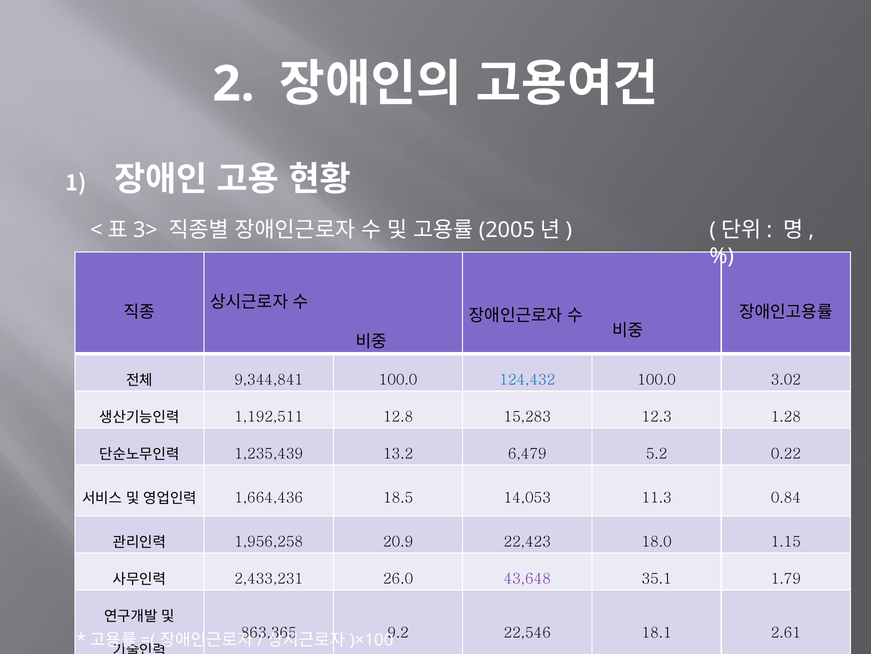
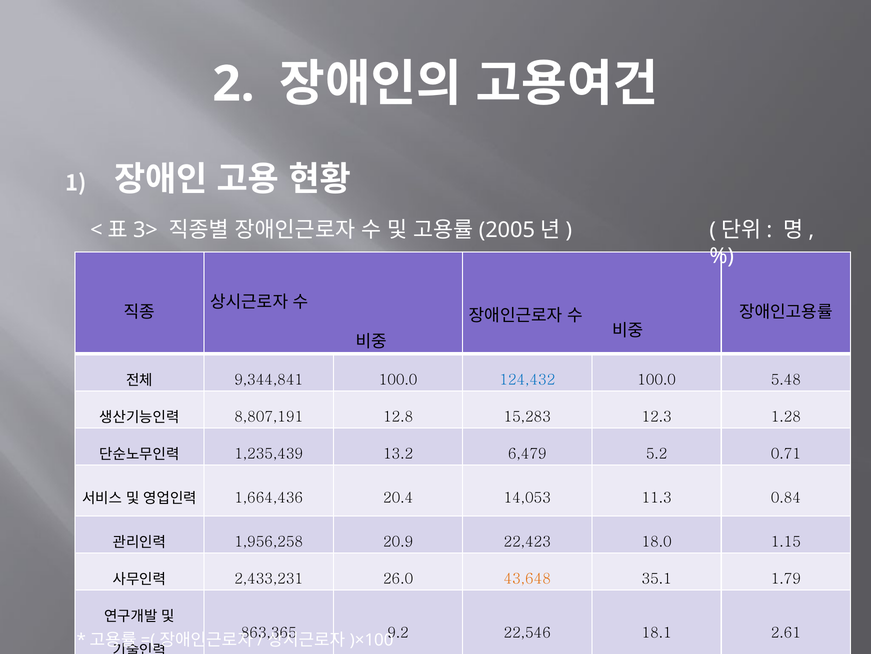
3.02: 3.02 -> 5.48 (786, 379)
1,192,511: 1,192,511 -> 8,807,191 (269, 417)
0.22: 0.22 -> 0.71 (786, 454)
18.5: 18.5 -> 20.4 (398, 498)
43,648 colour: purple -> orange (527, 579)
